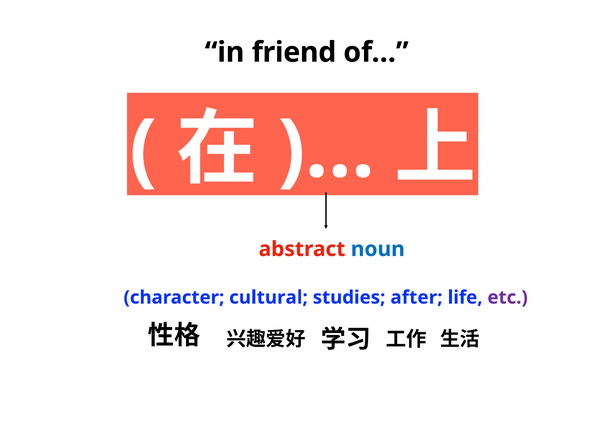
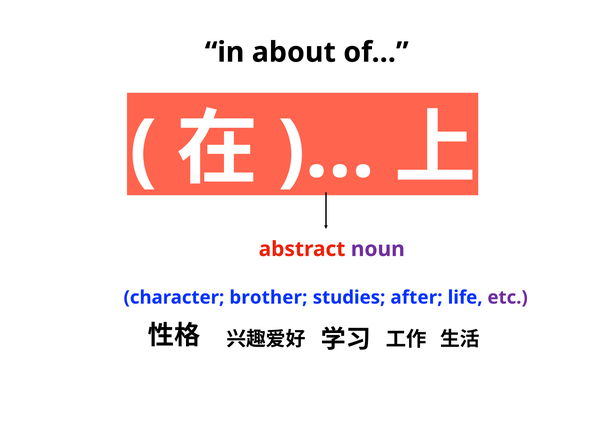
friend: friend -> about (294, 52)
noun colour: blue -> purple (378, 249)
cultural: cultural -> brother (268, 297)
